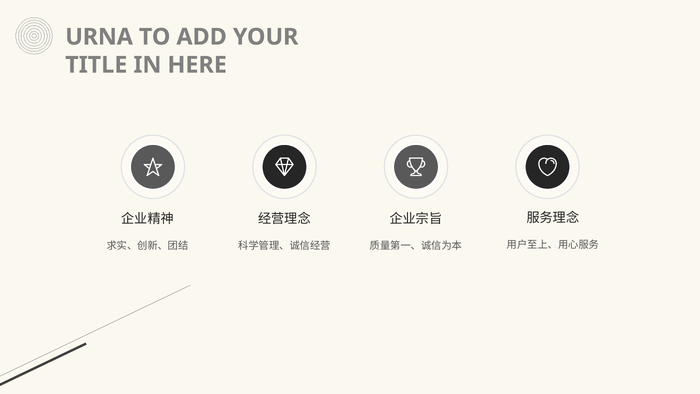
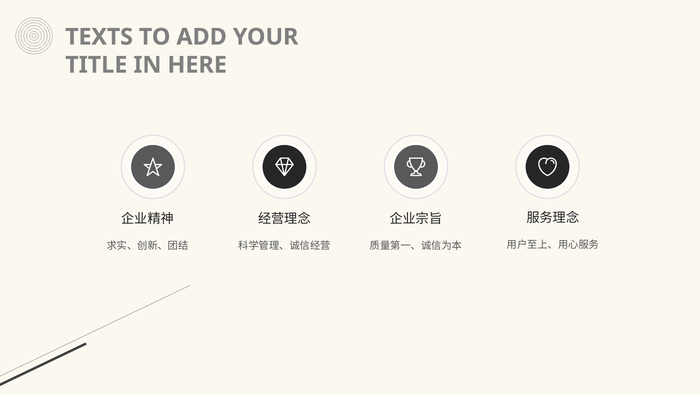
URNA: URNA -> TEXTS (99, 37)
